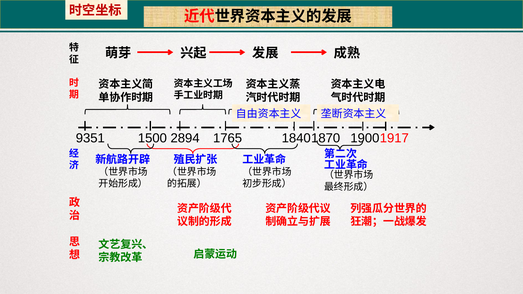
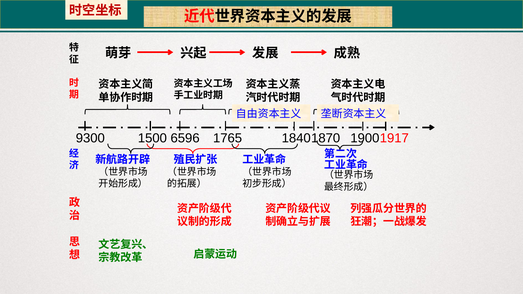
9351: 9351 -> 9300 (90, 138)
2894: 2894 -> 6596 (185, 138)
